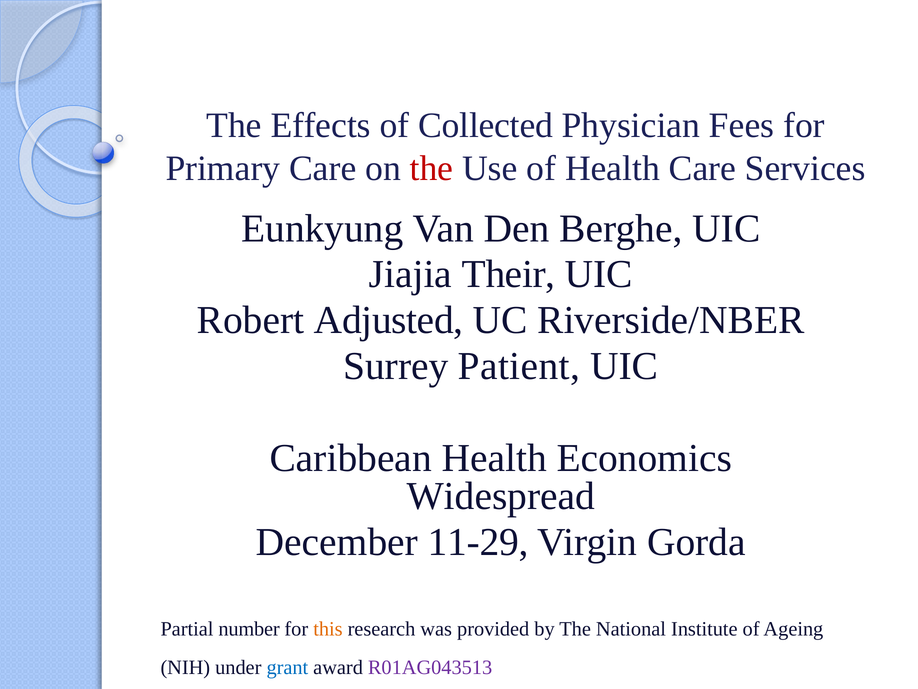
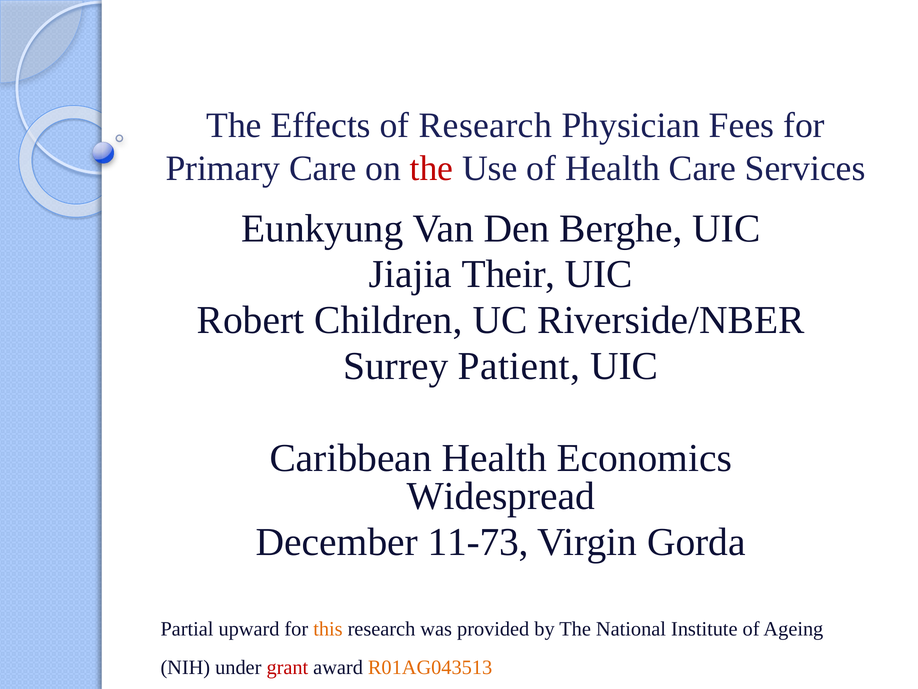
of Collected: Collected -> Research (485, 125)
Adjusted: Adjusted -> Children (388, 320)
11-29: 11-29 -> 11-73 (478, 542)
number: number -> upward (249, 629)
grant colour: blue -> red (287, 667)
R01AG043513 colour: purple -> orange (430, 667)
